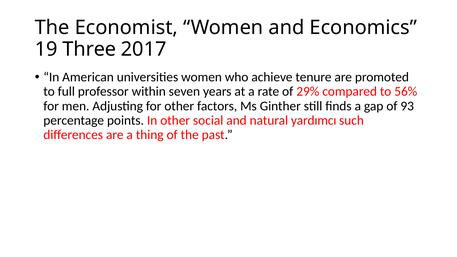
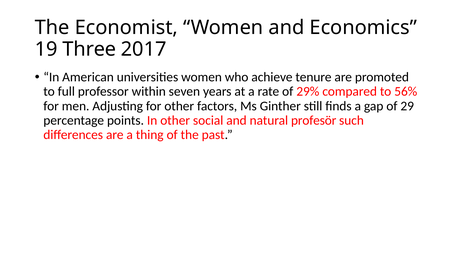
93: 93 -> 29 (407, 106)
yardımcı: yardımcı -> profesör (314, 120)
